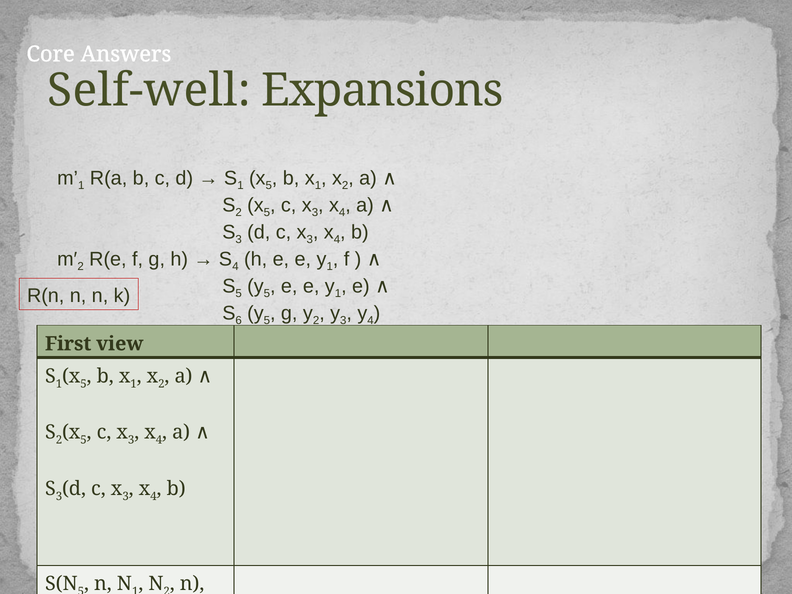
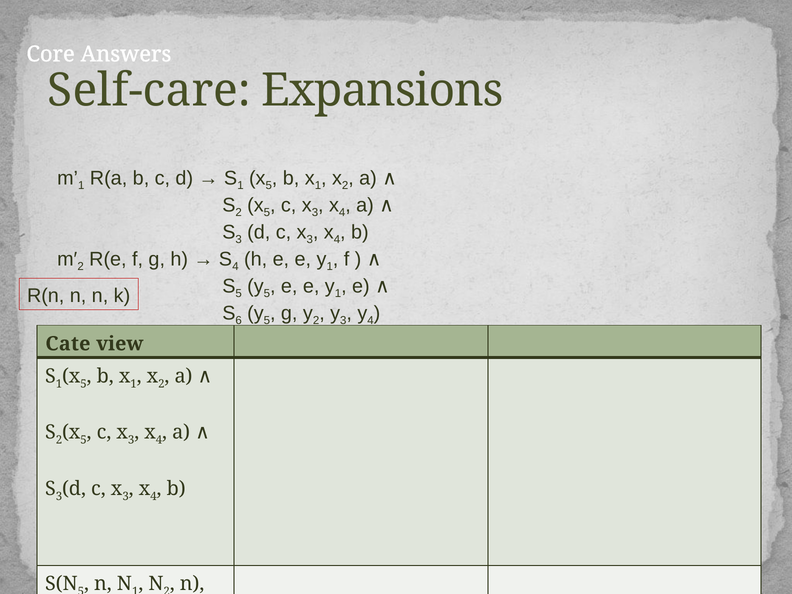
Self-well: Self-well -> Self-care (149, 90)
First: First -> Cate (68, 344)
